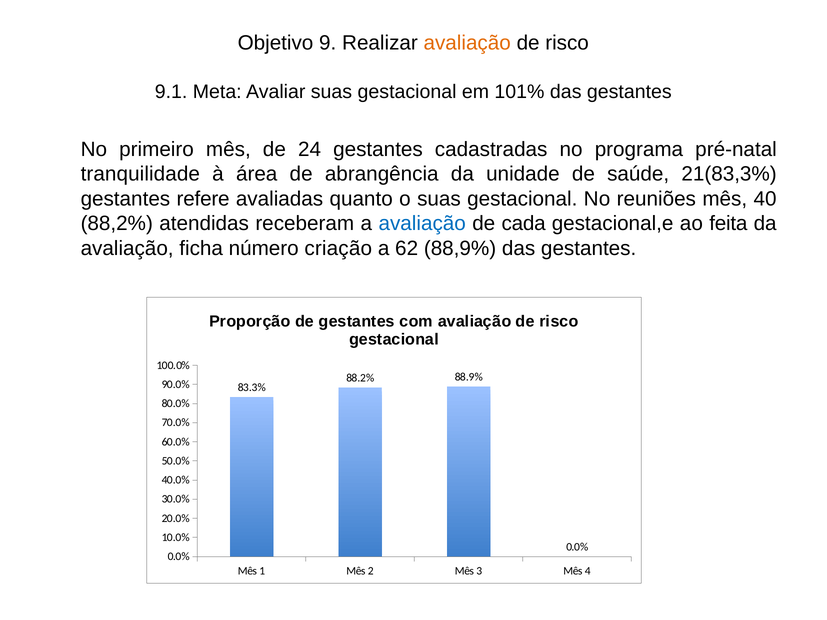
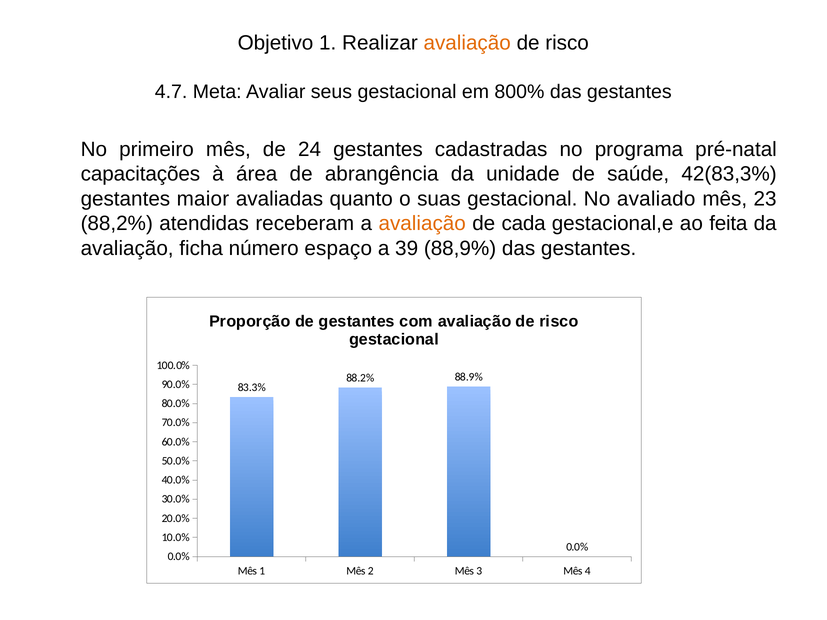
Objetivo 9: 9 -> 1 (328, 43)
9.1: 9.1 -> 4.7 (171, 92)
Avaliar suas: suas -> seus (331, 92)
101%: 101% -> 800% (519, 92)
tranquilidade: tranquilidade -> capacitações (140, 174)
21(83,3%: 21(83,3% -> 42(83,3% (729, 174)
refere: refere -> maior (203, 199)
reuniões: reuniões -> avaliado (656, 199)
40: 40 -> 23 (765, 199)
avaliação colour: blue -> orange (422, 224)
criação: criação -> espaço (338, 249)
62: 62 -> 39 (407, 249)
